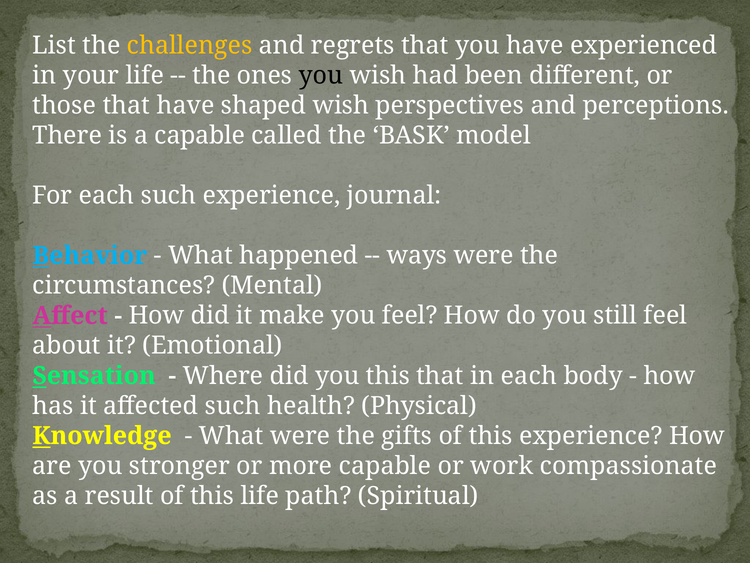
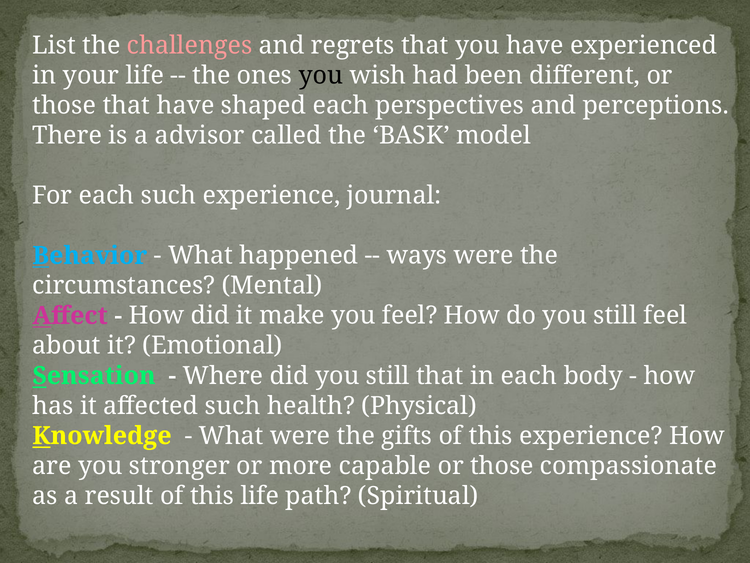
challenges colour: yellow -> pink (190, 45)
shaped wish: wish -> each (341, 105)
a capable: capable -> advisor (200, 135)
did you this: this -> still (388, 375)
capable or work: work -> those (502, 465)
